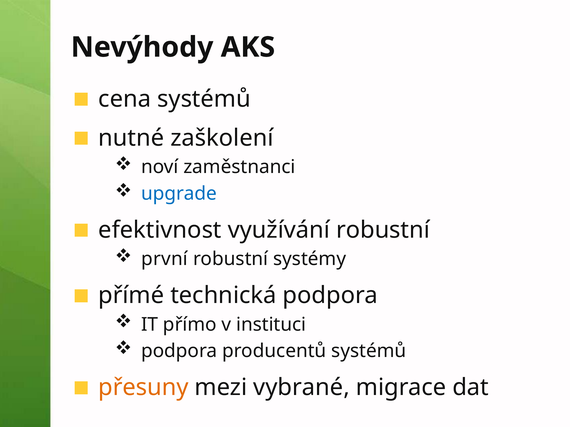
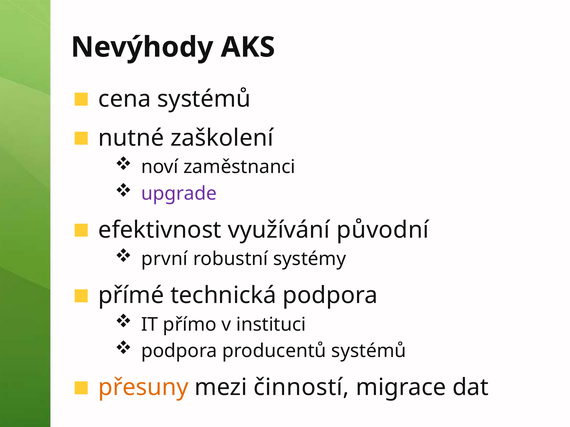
upgrade colour: blue -> purple (179, 194)
využívání robustní: robustní -> původní (383, 230)
vybrané: vybrané -> činností (301, 388)
